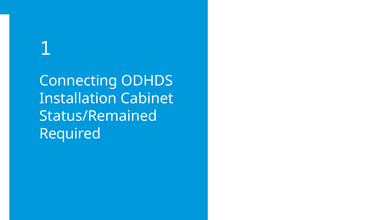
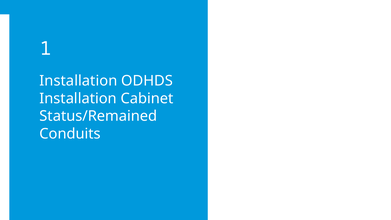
Connecting: Connecting -> Installation (78, 81)
Required: Required -> Conduits (70, 134)
